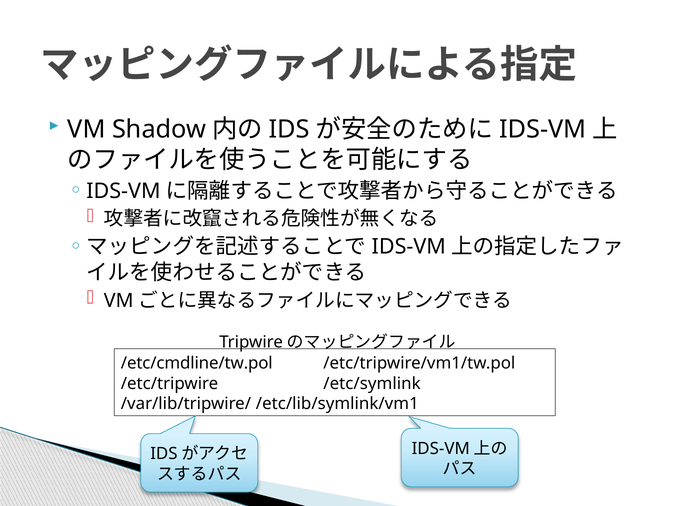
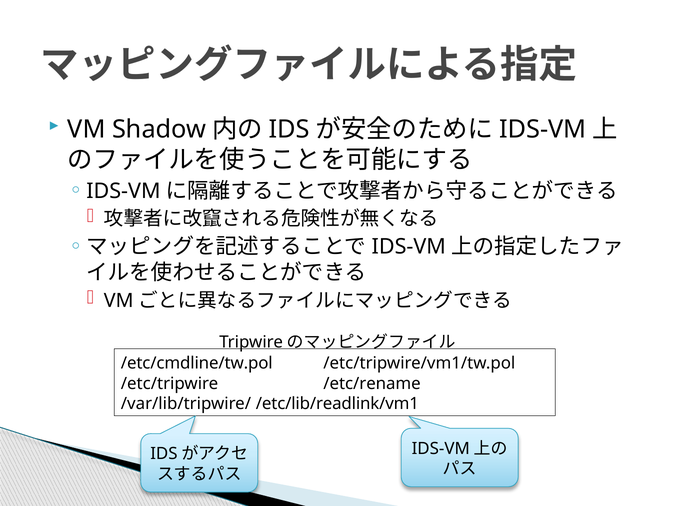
/etc/symlink: /etc/symlink -> /etc/rename (372, 384)
/etc/lib/symlink/vm1: /etc/lib/symlink/vm1 -> /etc/lib/readlink/vm1 (337, 404)
